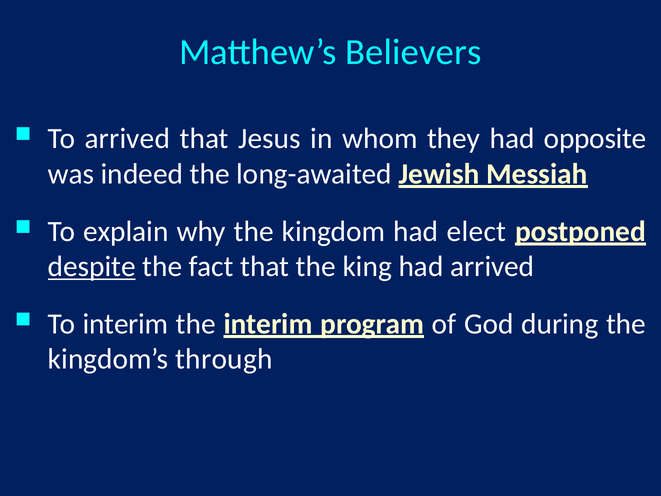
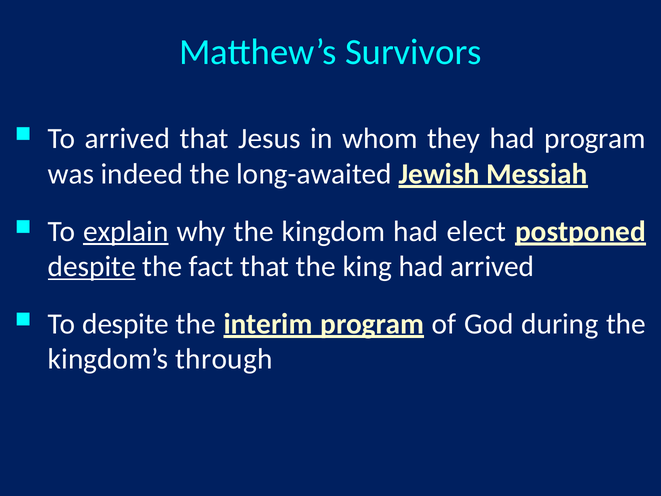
Believers: Believers -> Survivors (413, 52)
had opposite: opposite -> program (595, 139)
explain underline: none -> present (126, 231)
To interim: interim -> despite (126, 324)
